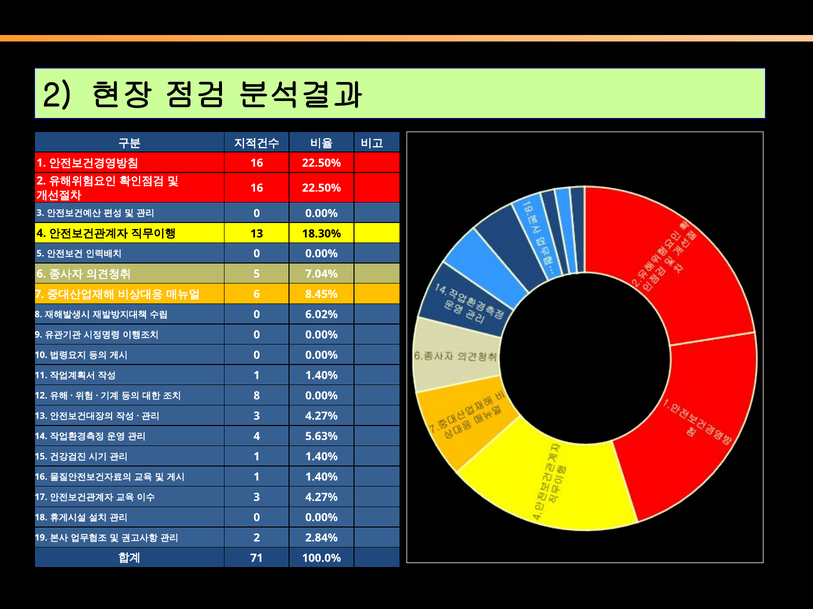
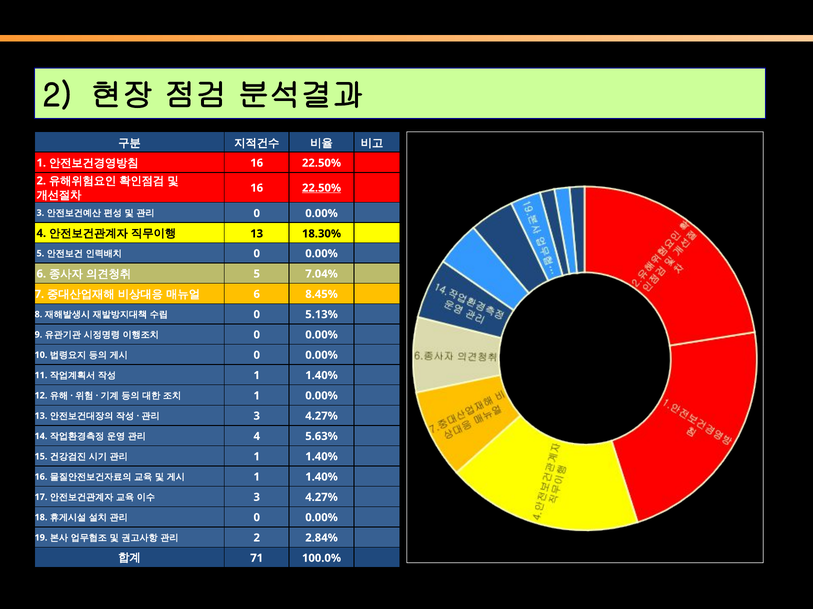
22.50% underline: none -> present (322, 188)
6.02%: 6.02% -> 5.13% (322, 315)
8: 8 -> 1 (257, 396)
